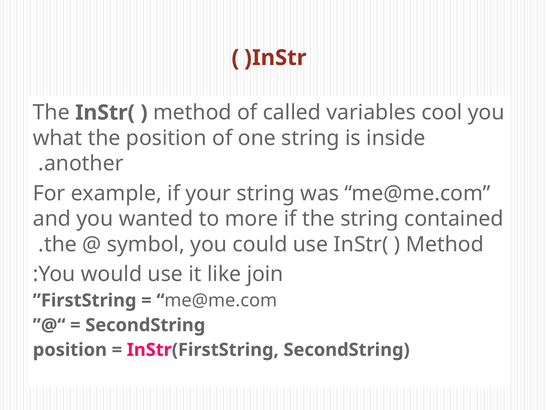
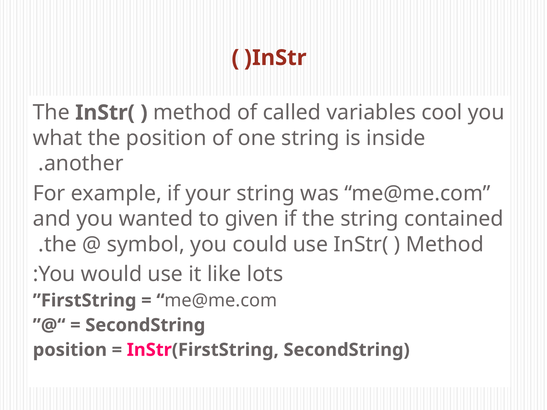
more: more -> given (252, 219)
join: join -> lots (265, 274)
